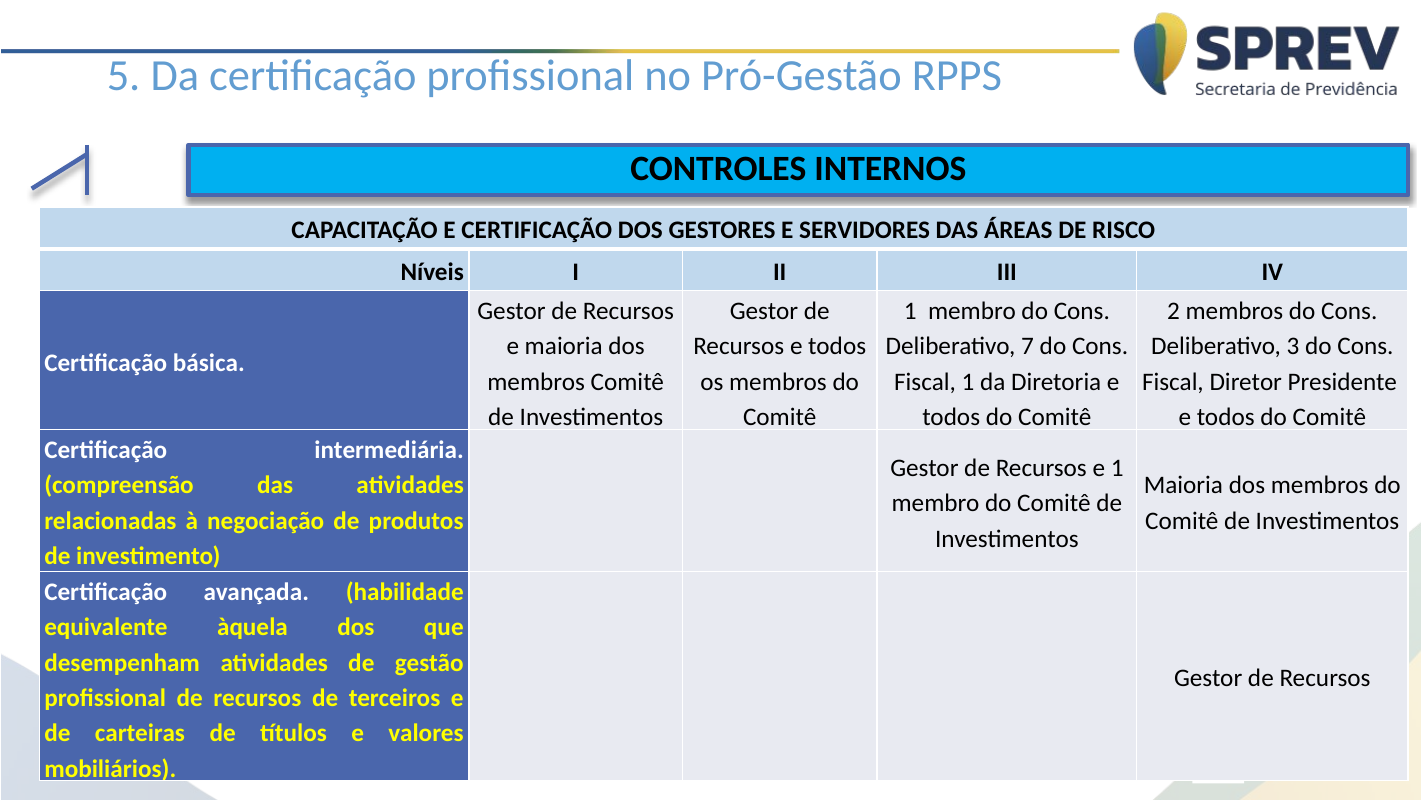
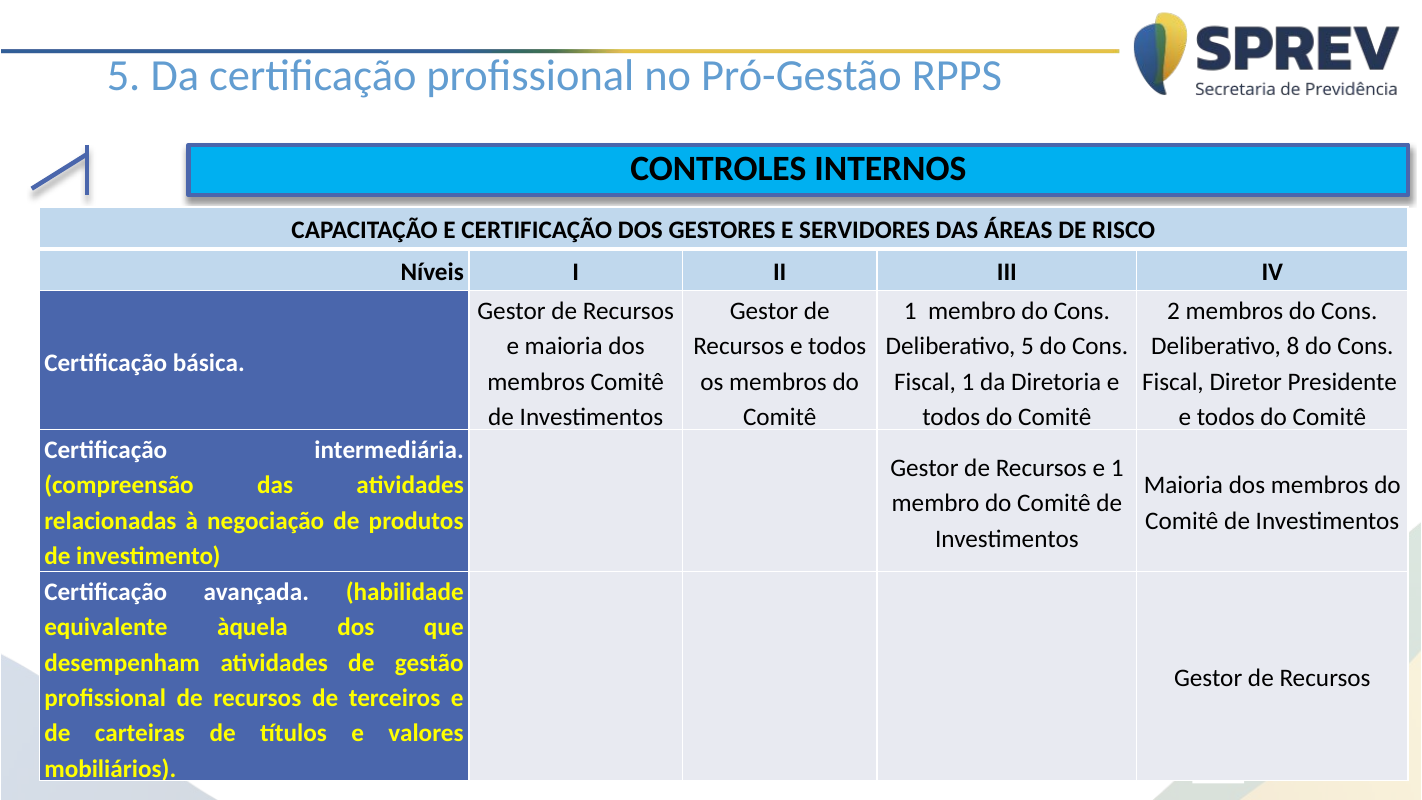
Deliberativo 7: 7 -> 5 (1028, 346)
3: 3 -> 8 (1293, 346)
